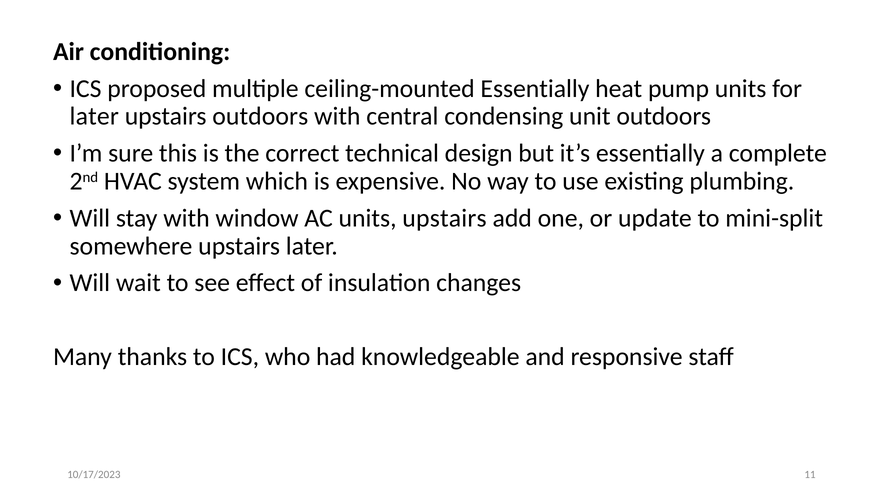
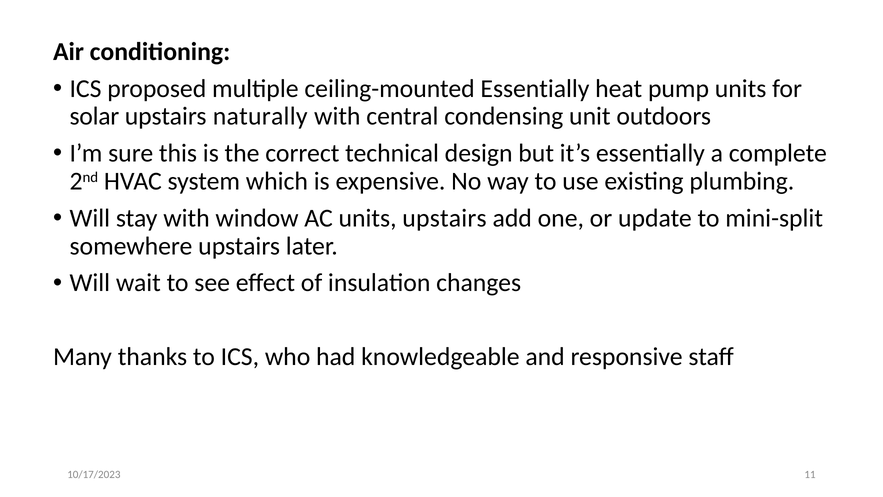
later: later -> solar (94, 116)
upstairs outdoors: outdoors -> naturally (260, 116)
